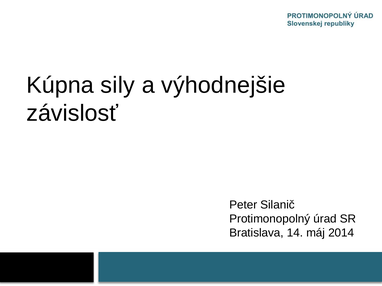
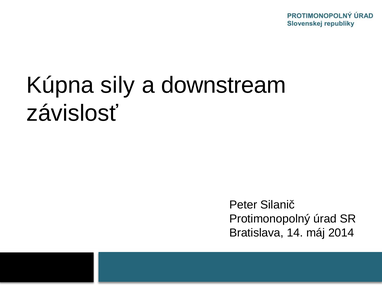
výhodnejšie: výhodnejšie -> downstream (224, 85)
